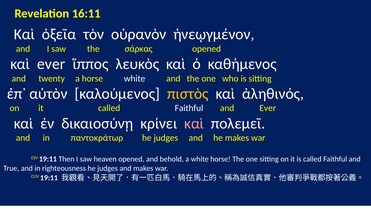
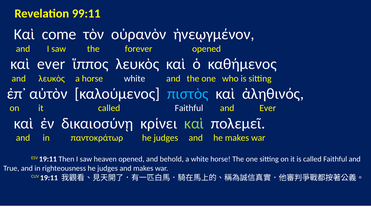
16:11: 16:11 -> 99:11 (86, 14)
ὀξεῖα: ὀξεῖα -> come (59, 34)
σάρκας: σάρκας -> forever (139, 49)
and twenty: twenty -> λευκὸς (52, 79)
πιστὸς colour: yellow -> light blue (188, 94)
καὶ colour: pink -> light green (194, 124)
